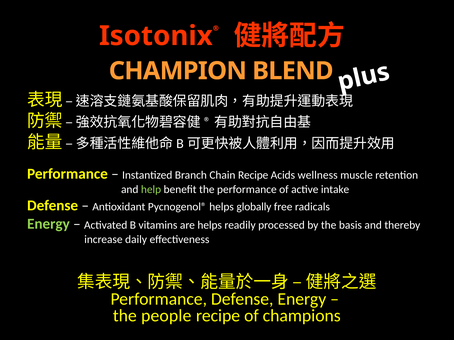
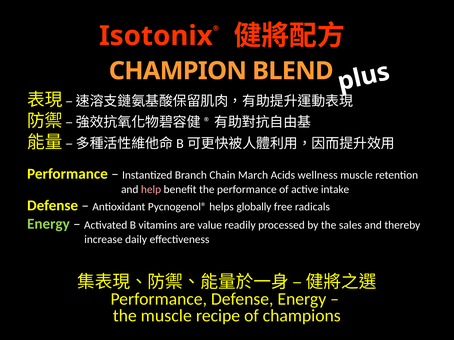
Chain Recipe: Recipe -> March (253, 175)
help colour: light green -> pink (151, 190)
are helps: helps -> value (210, 225)
basis: basis -> sales (350, 225)
the people: people -> muscle (166, 316)
